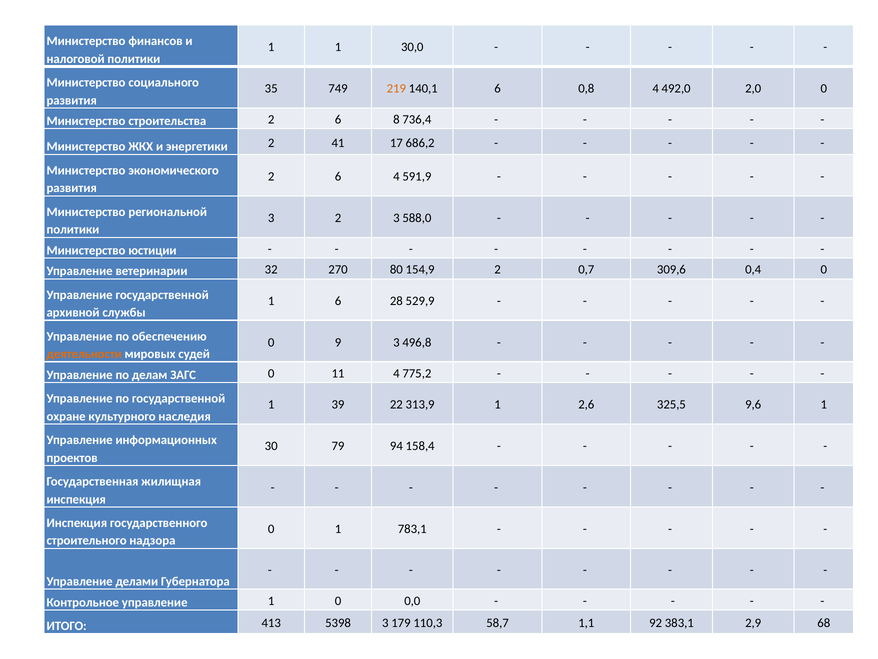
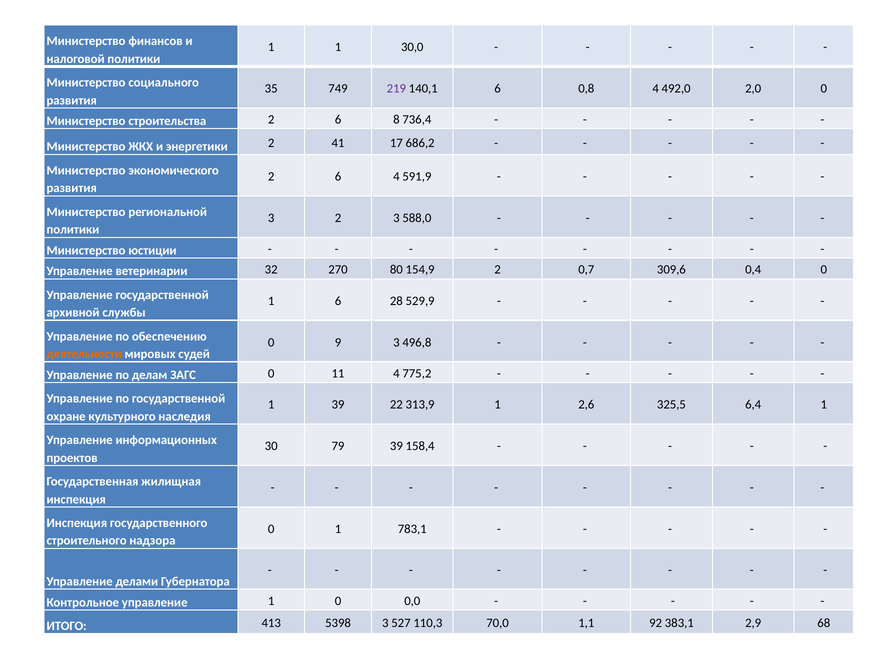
219 colour: orange -> purple (396, 88)
9,6: 9,6 -> 6,4 (753, 404)
79 94: 94 -> 39 (396, 446)
179: 179 -> 527 (401, 622)
58,7: 58,7 -> 70,0 (498, 622)
